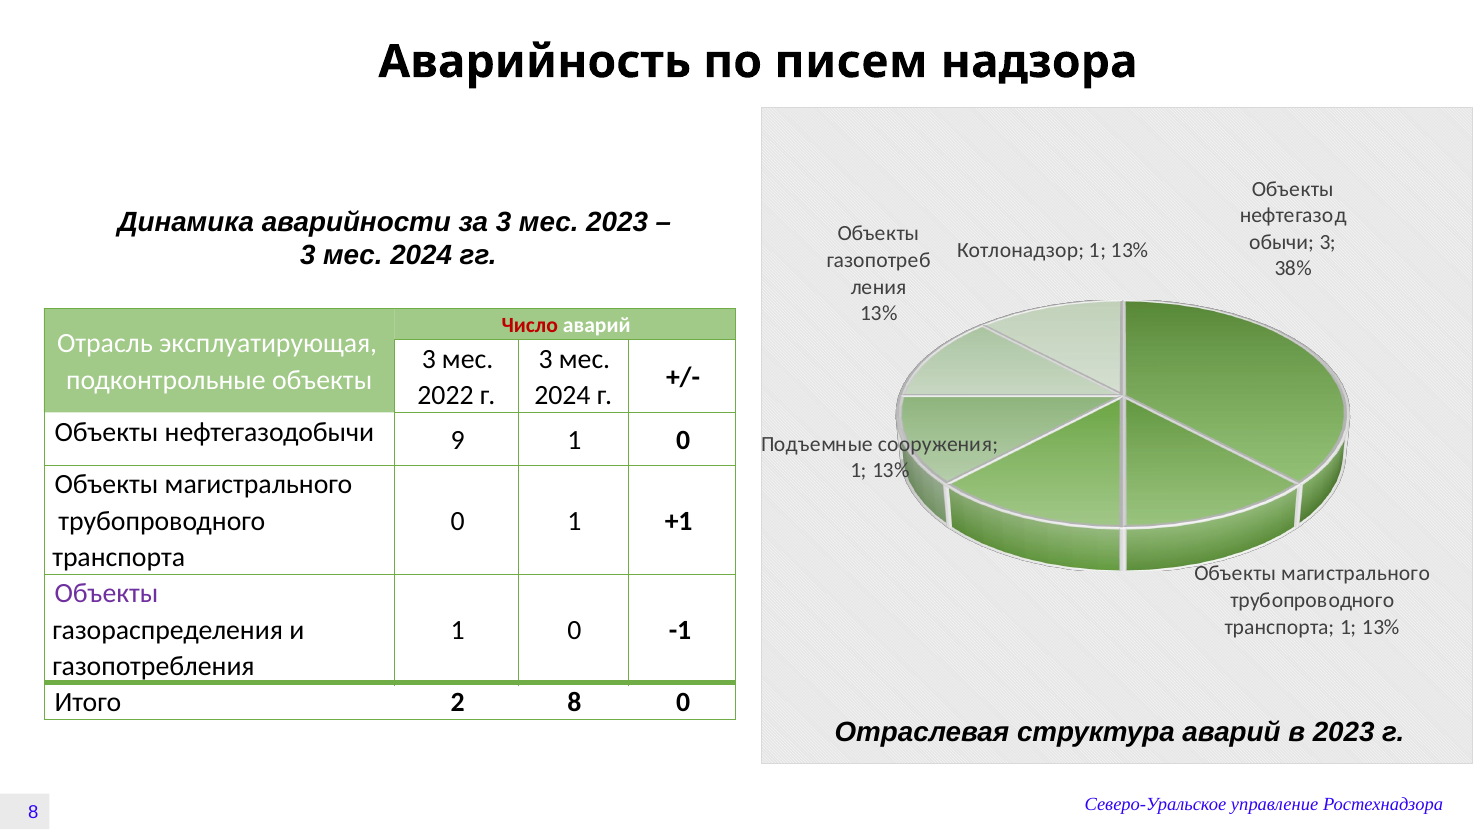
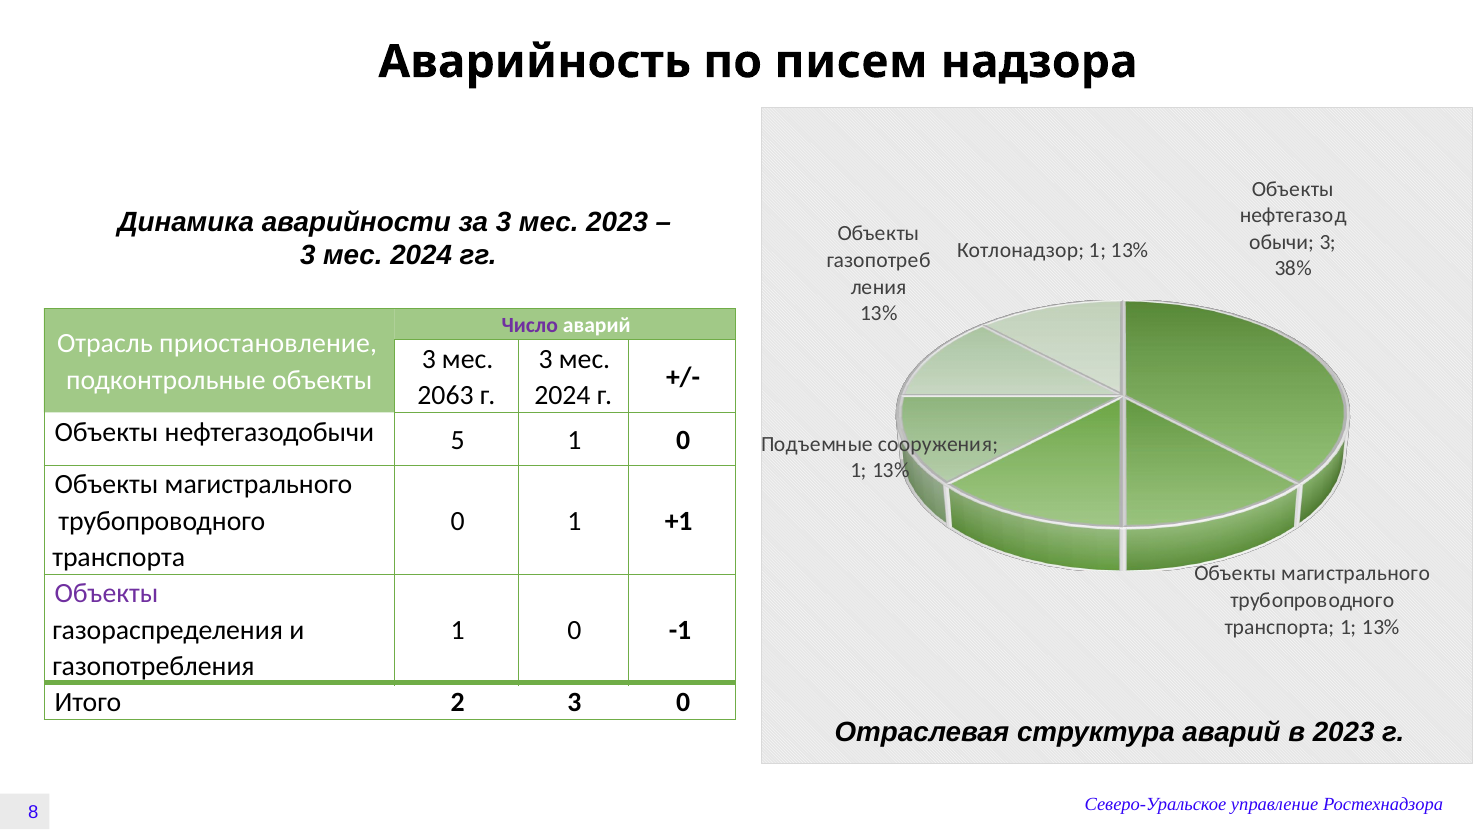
Число colour: red -> purple (530, 325)
эксплуатирующая: эксплуатирующая -> приостановление (268, 344)
2022: 2022 -> 2063 (446, 396)
9: 9 -> 5 (458, 440)
2 8: 8 -> 3 (575, 702)
